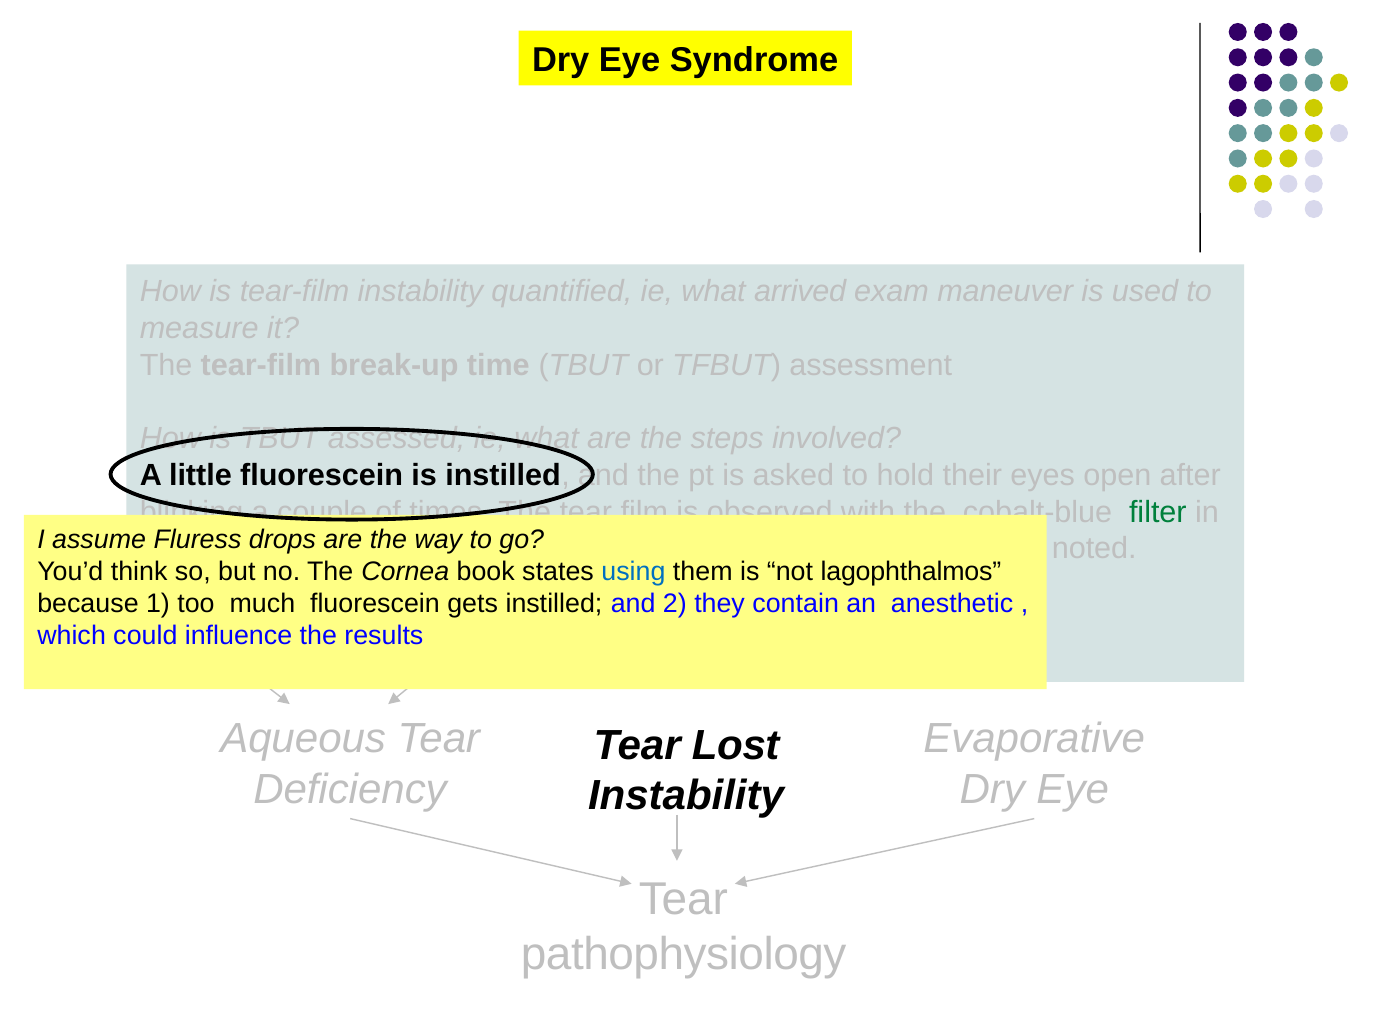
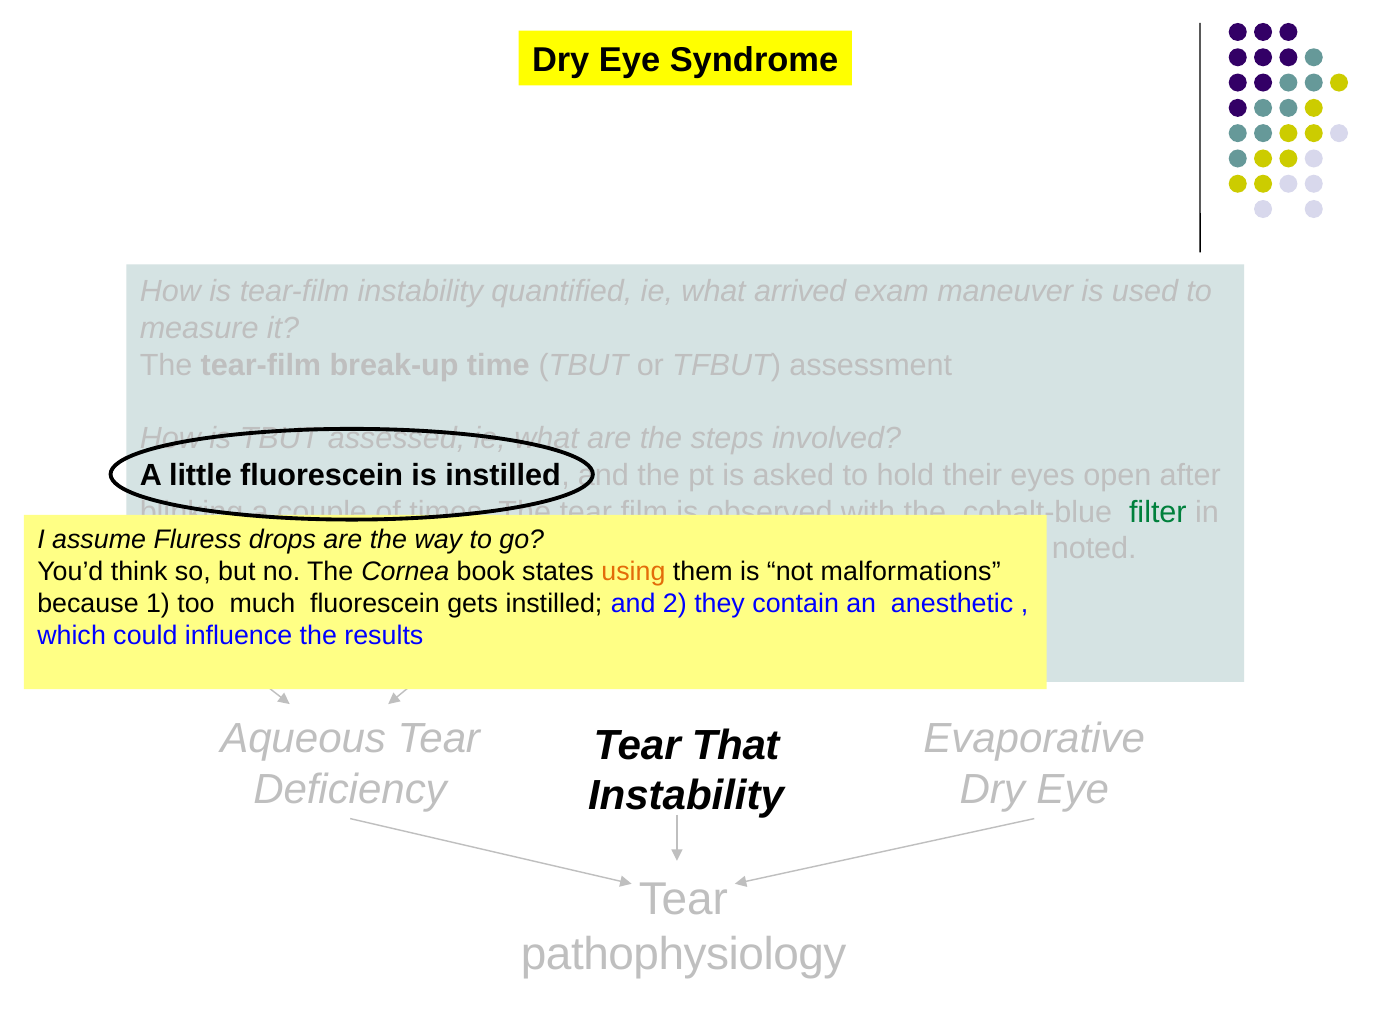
using colour: blue -> orange (633, 572)
lagophthalmos: lagophthalmos -> malformations (911, 572)
Tear Lost: Lost -> That (736, 746)
